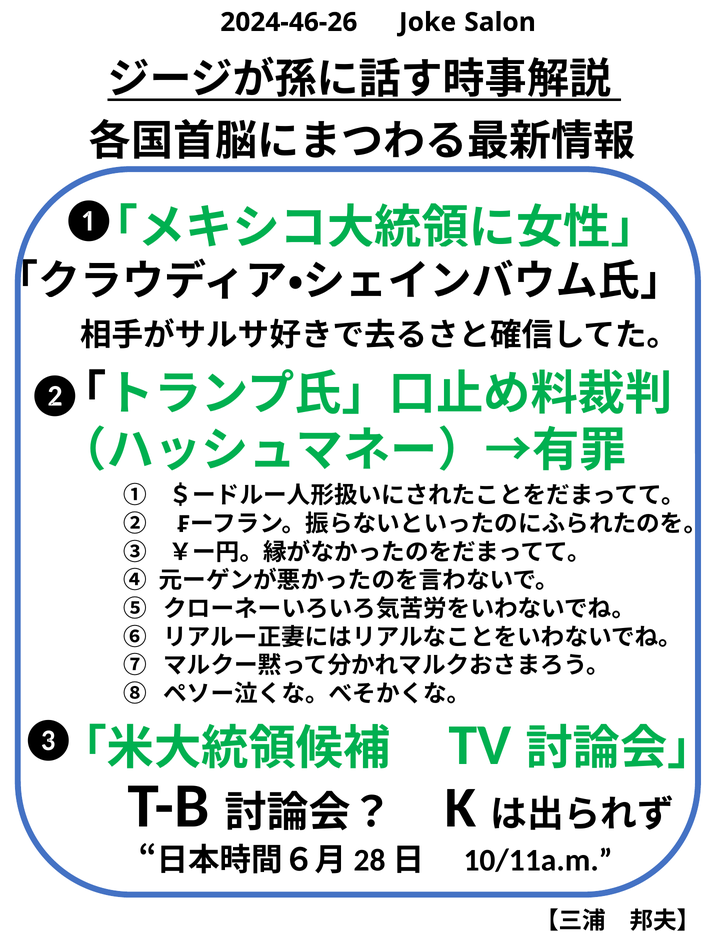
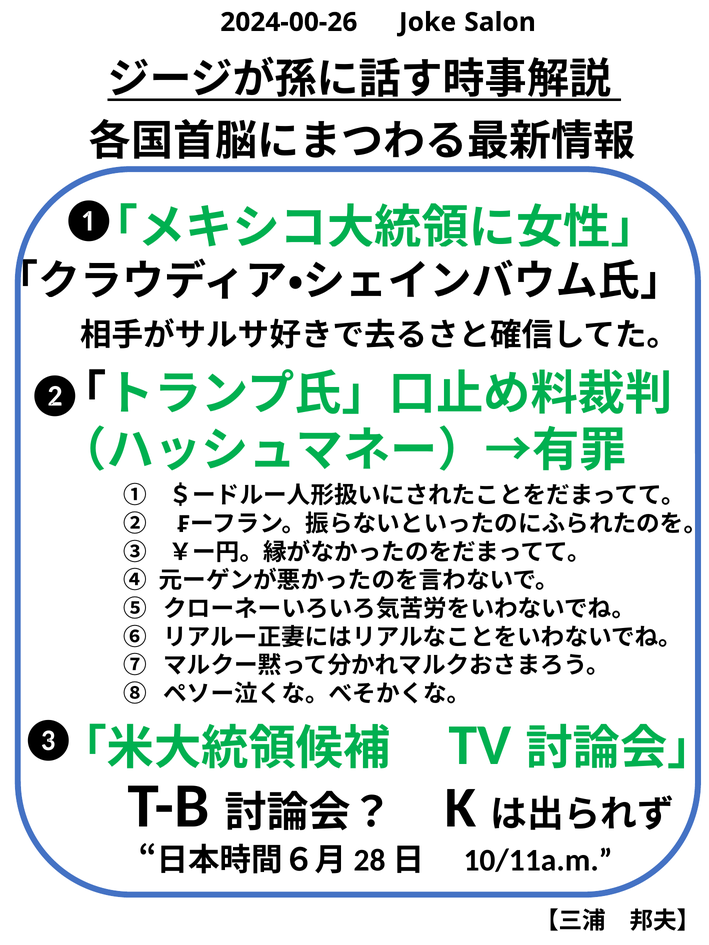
2024-46-26: 2024-46-26 -> 2024-00-26 (289, 22)
